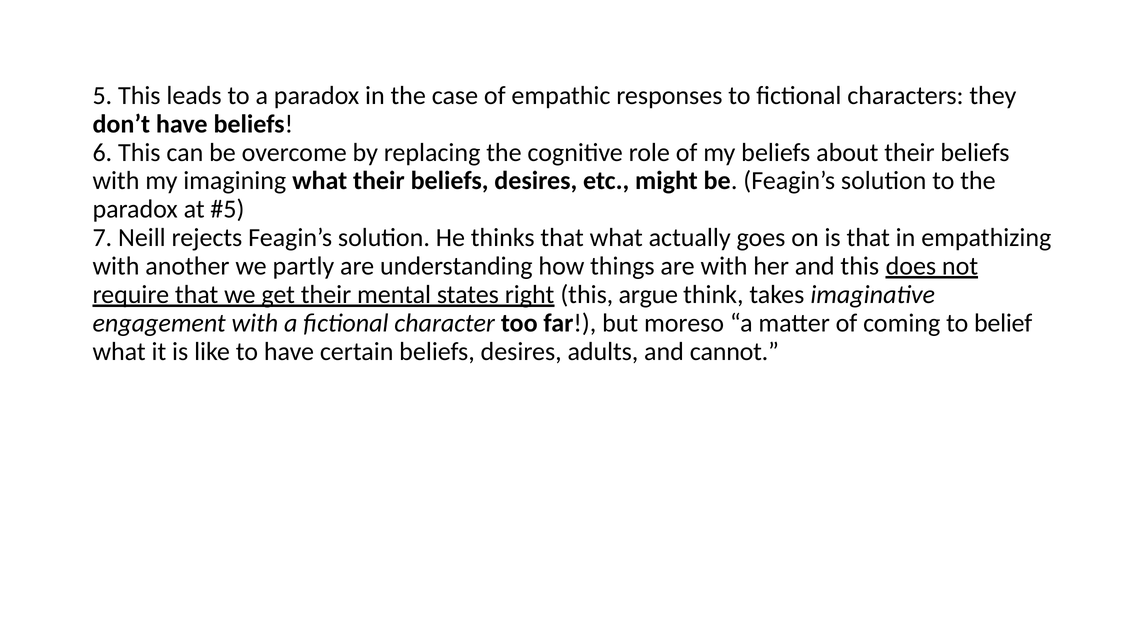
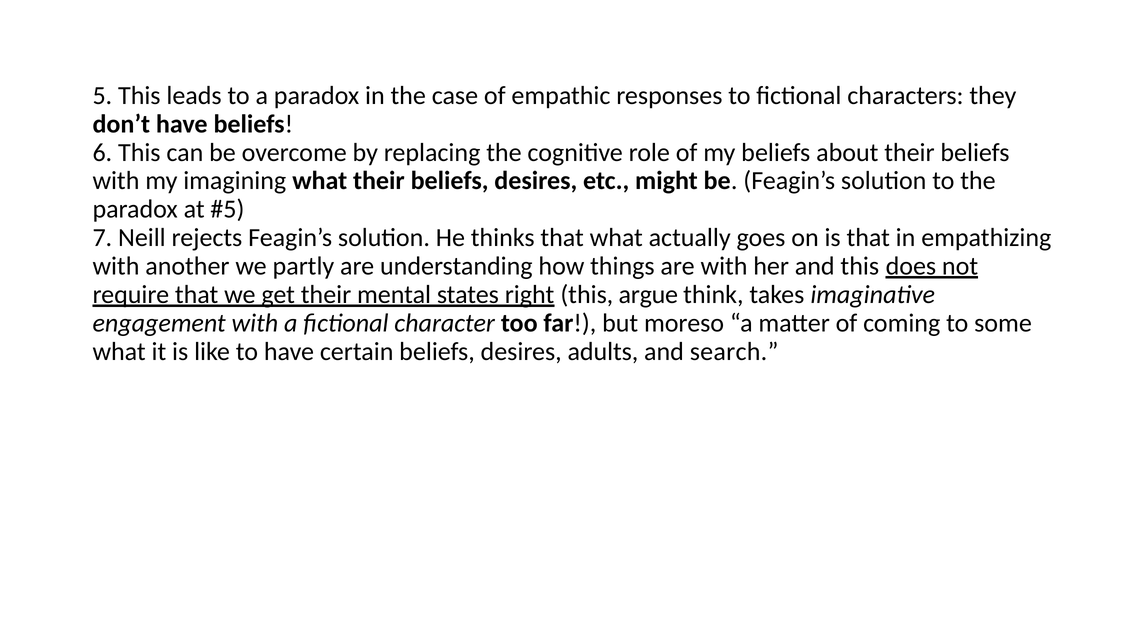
belief: belief -> some (1003, 323)
cannot: cannot -> search (734, 352)
